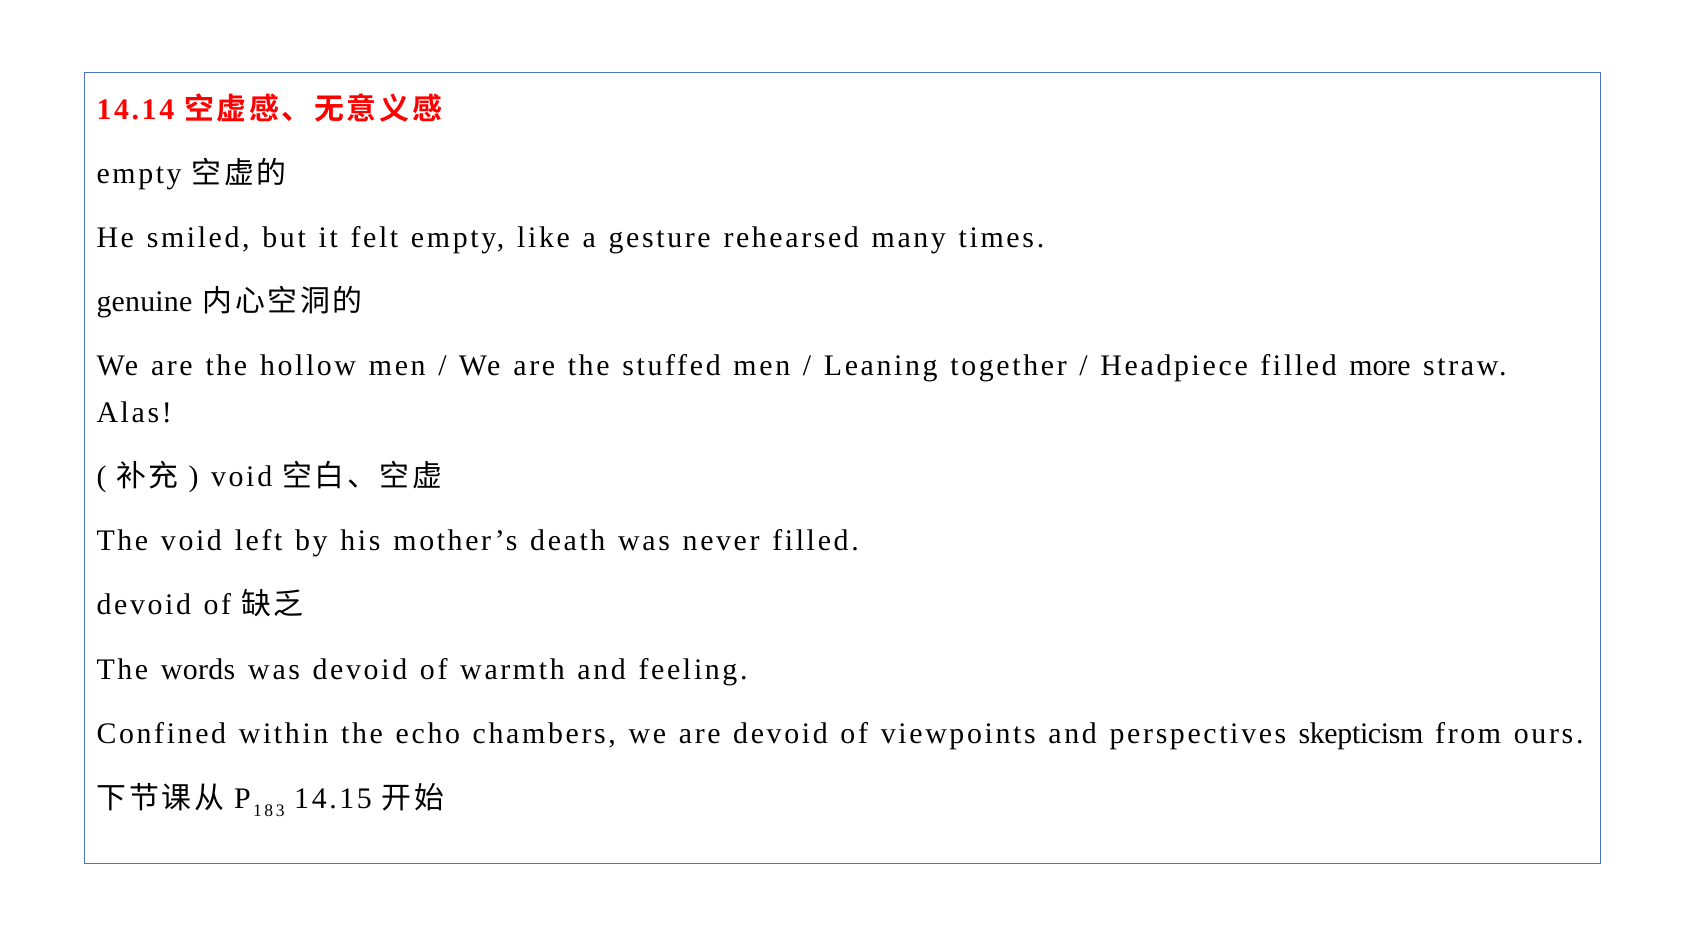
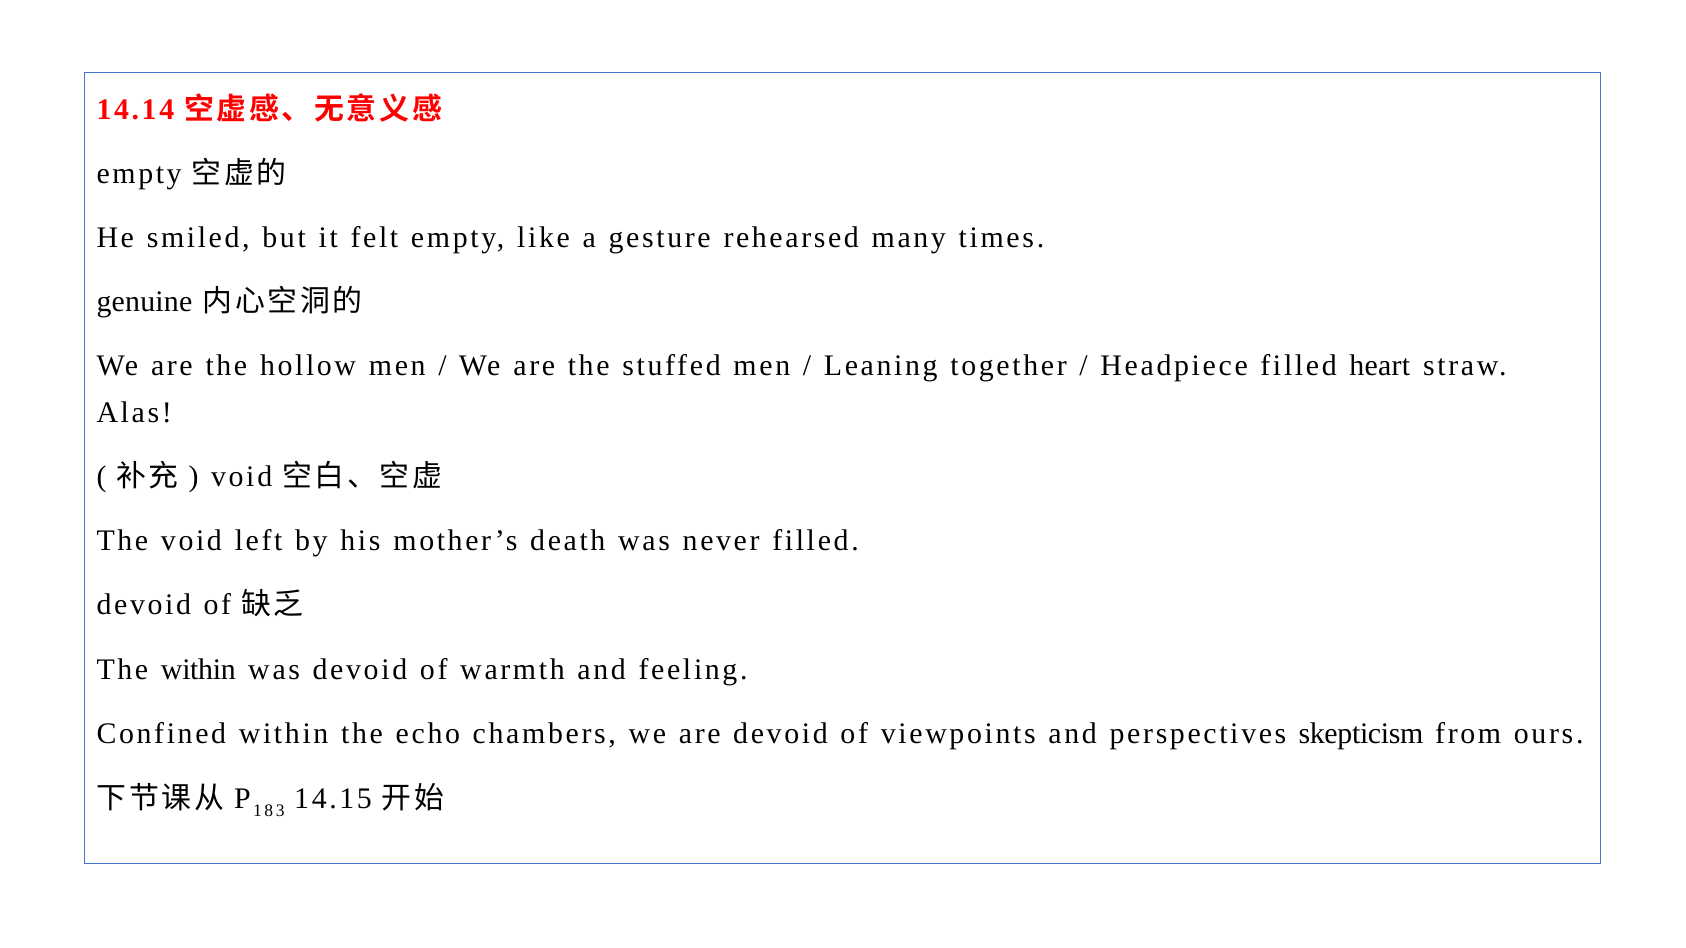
more: more -> heart (1380, 366)
The words: words -> within (198, 670)
